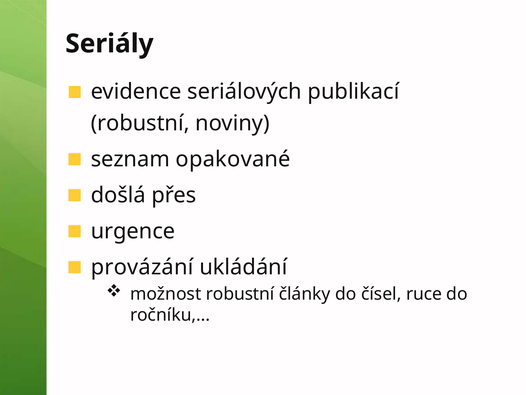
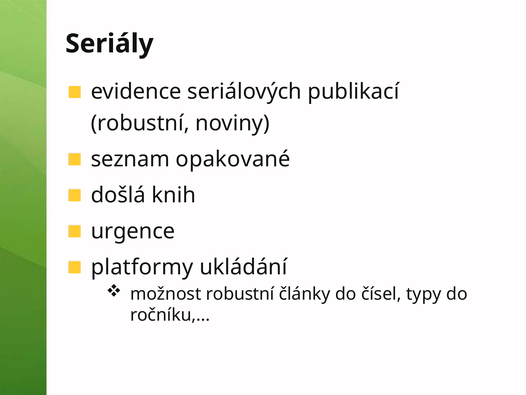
přes: přes -> knih (174, 195)
provázání: provázání -> platformy (142, 267)
ruce: ruce -> typy (424, 294)
